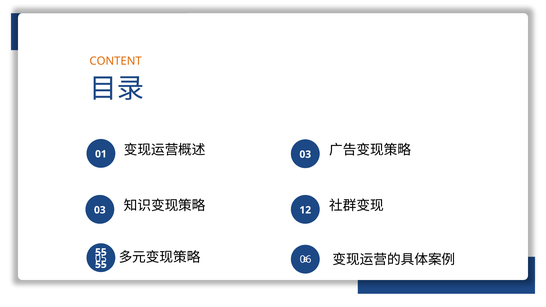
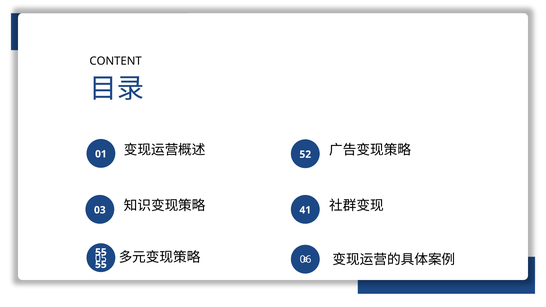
CONTENT colour: orange -> black (116, 61)
03: 03 -> 52 (305, 154)
12: 12 -> 41 (305, 210)
